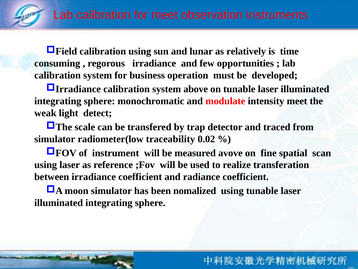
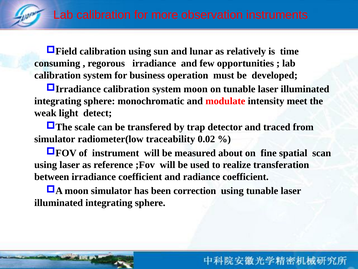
for meet: meet -> more (165, 15)
system above: above -> moon (196, 89)
avove: avove -> about (230, 153)
nomalized: nomalized -> correction (195, 191)
